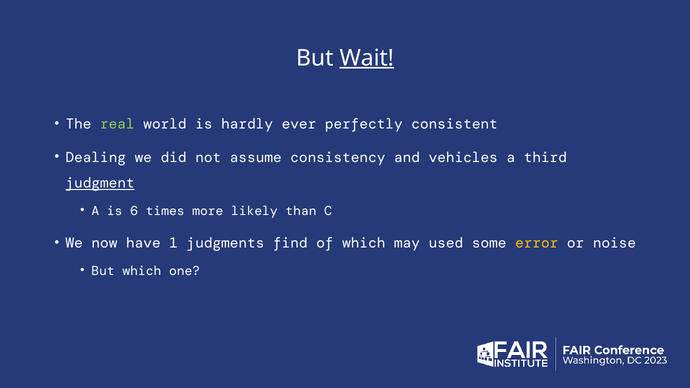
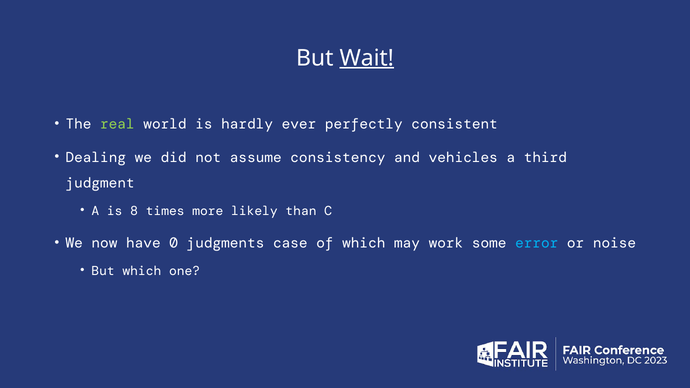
judgment underline: present -> none (100, 183)
6: 6 -> 8 (134, 211)
1: 1 -> 0 (174, 243)
find: find -> case (290, 243)
used: used -> work (446, 243)
error colour: yellow -> light blue (537, 243)
